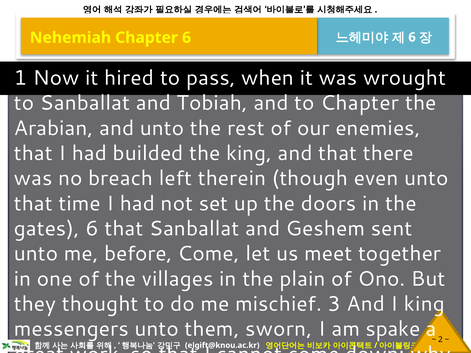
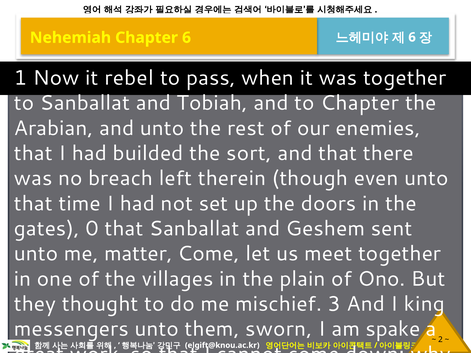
hired: hired -> rebel (129, 78)
was wrought: wrought -> together (405, 78)
the king: king -> sort (249, 153)
gates 6: 6 -> 0 (92, 229)
before: before -> matter (138, 254)
